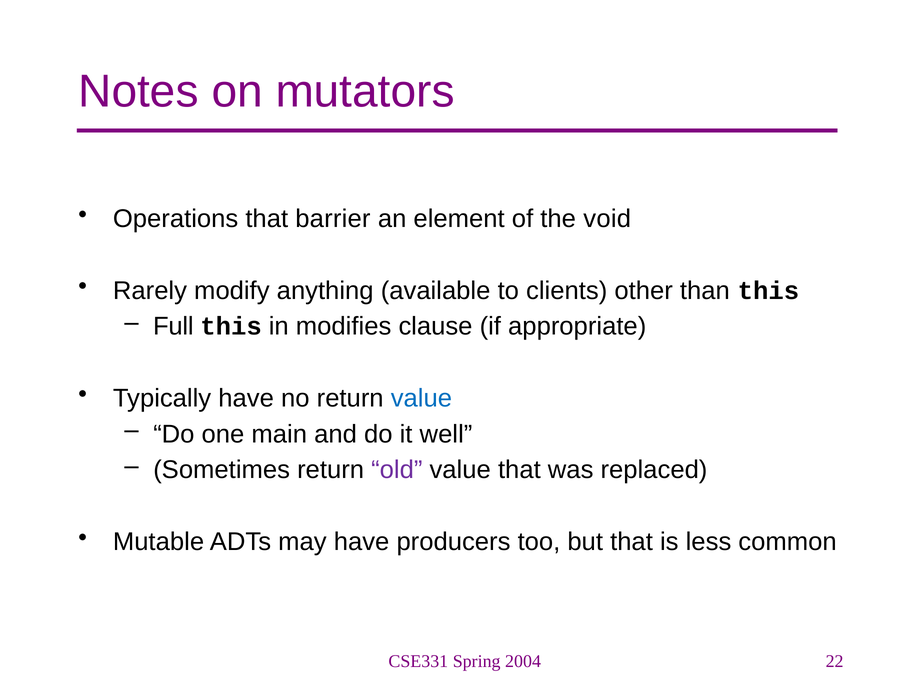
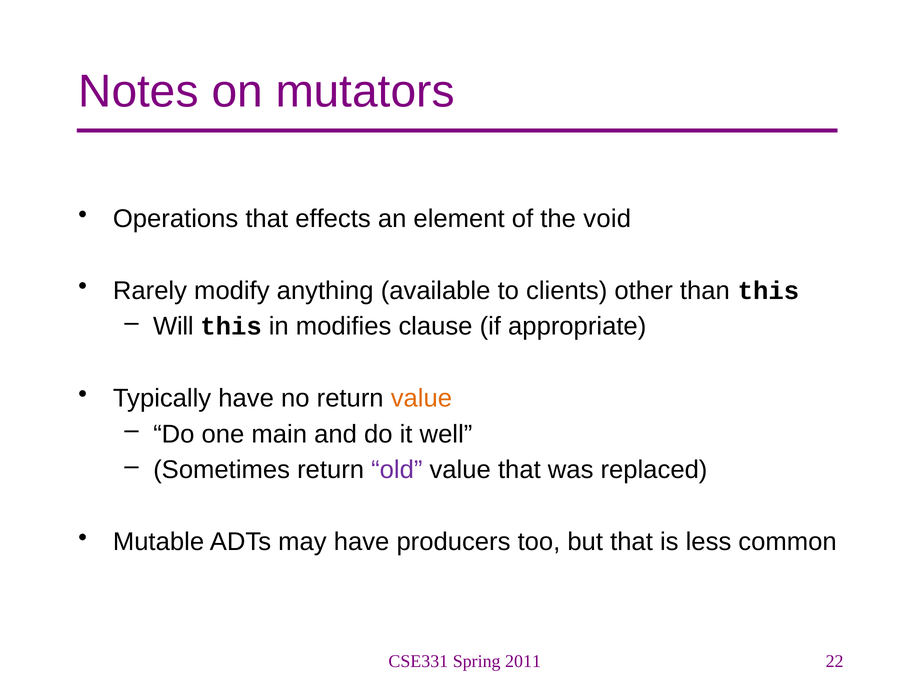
barrier: barrier -> effects (333, 219)
Full: Full -> Will (173, 327)
value colour: blue -> orange (421, 399)
2004: 2004 -> 2011 (523, 662)
